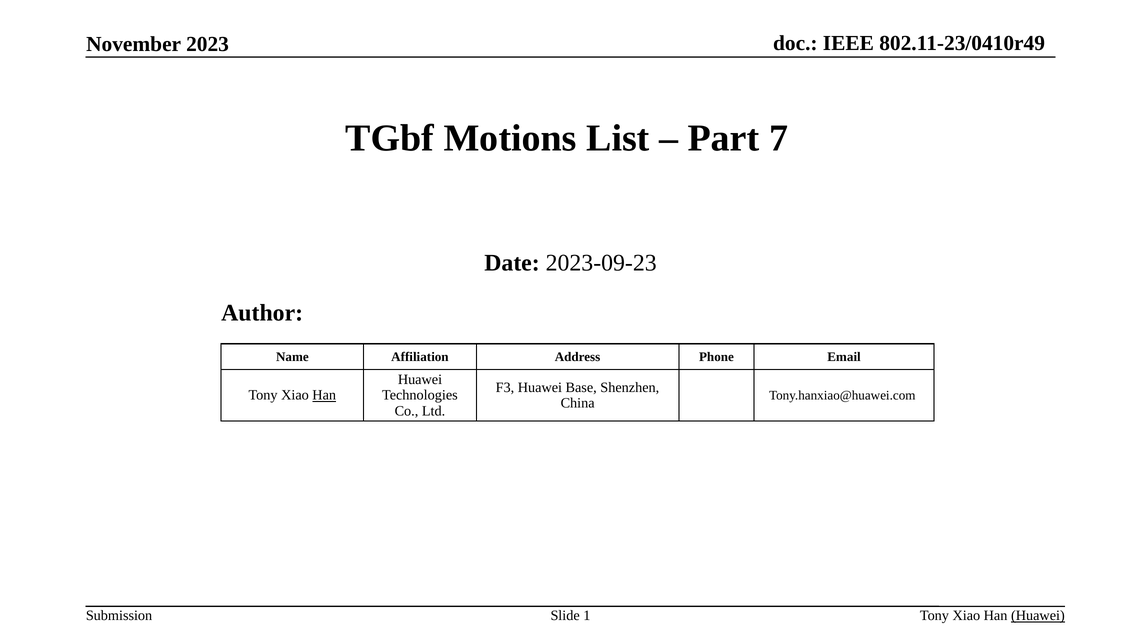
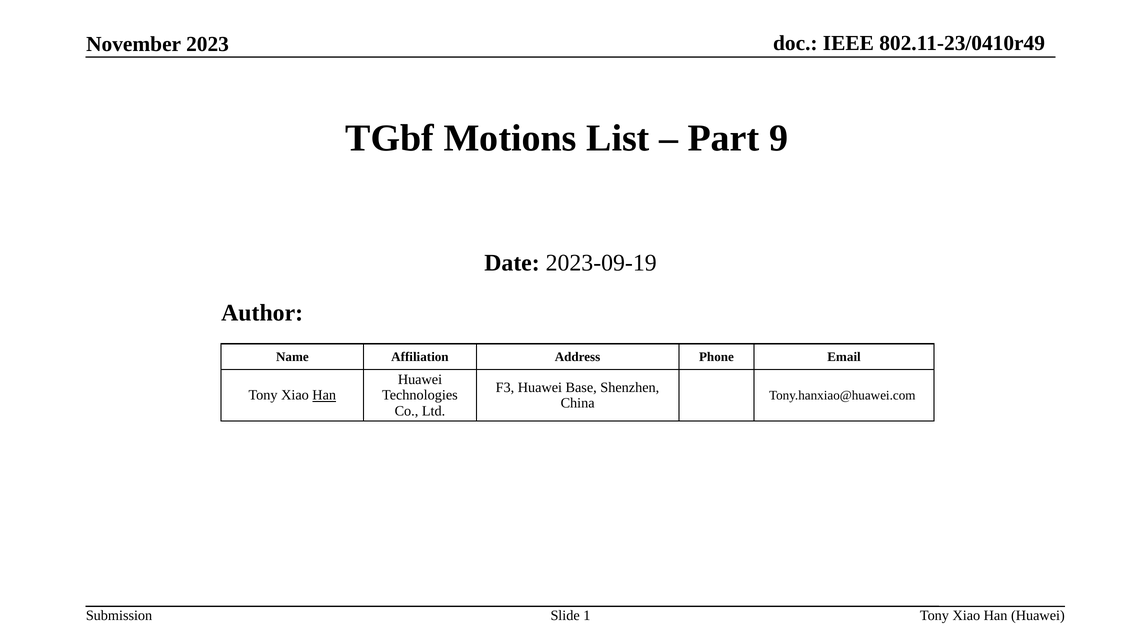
7: 7 -> 9 (779, 138)
2023-09-23: 2023-09-23 -> 2023-09-19 (601, 263)
Huawei underline: present -> none (1038, 616)
